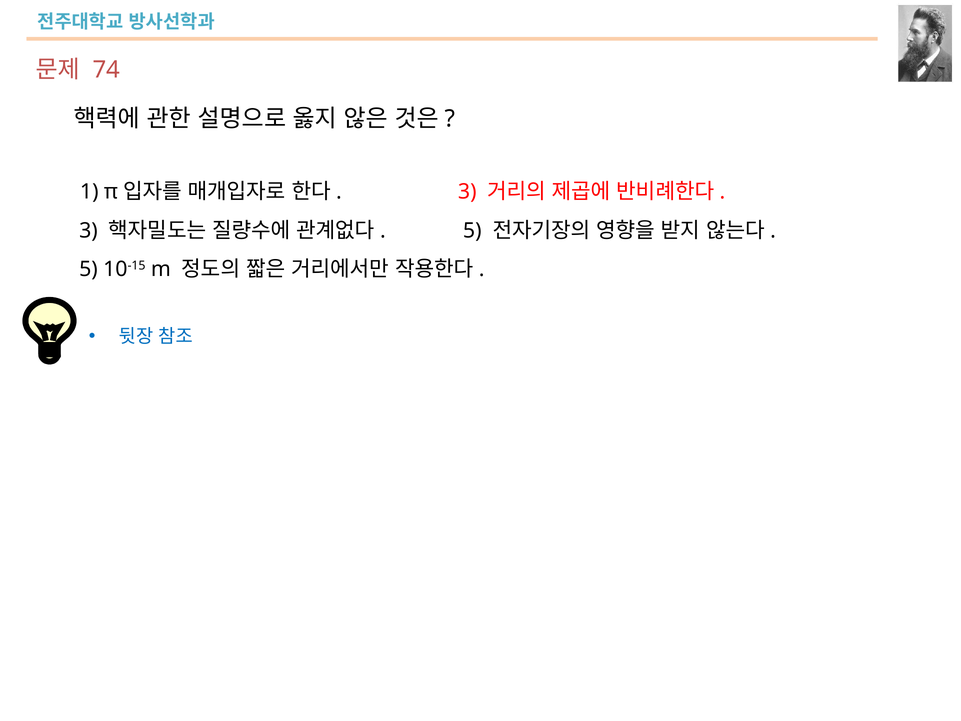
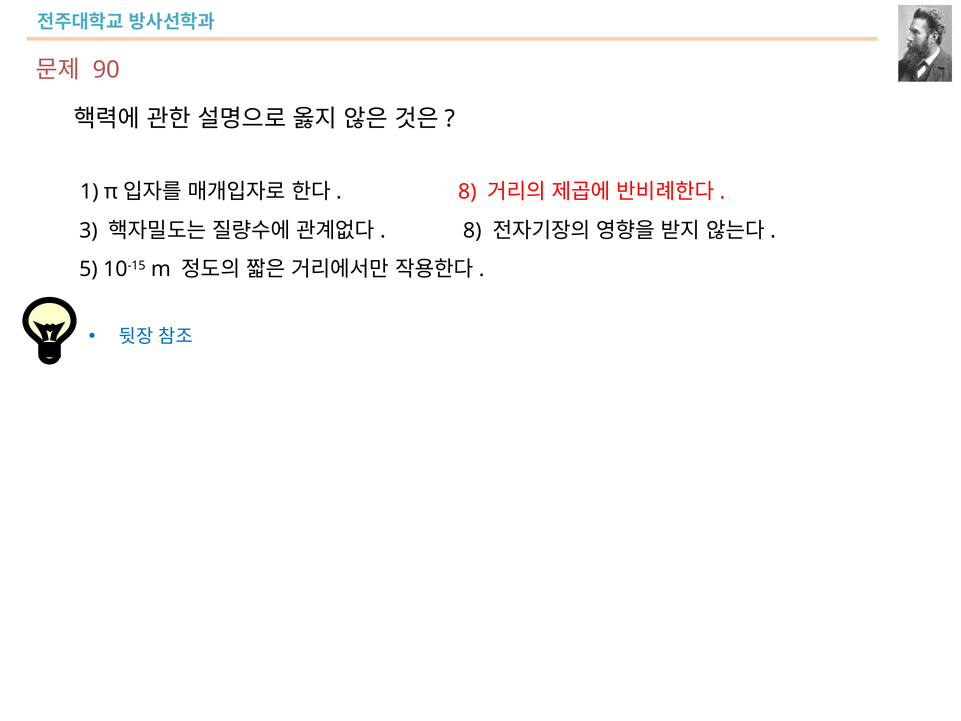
74: 74 -> 90 (106, 70)
3: 3 -> 8 (467, 192)
5: 5 -> 8 (472, 231)
